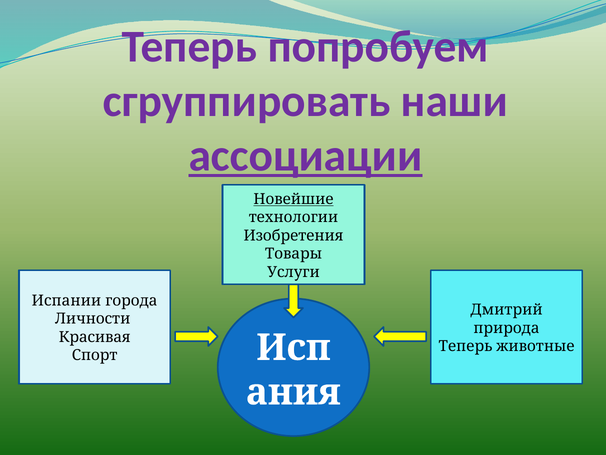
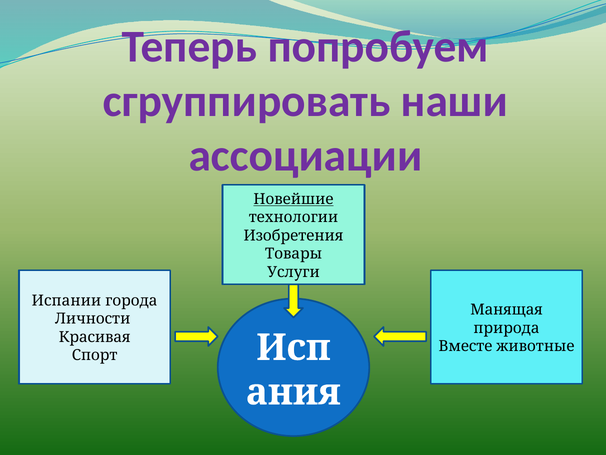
ассоциации underline: present -> none (305, 156)
Дмитрий: Дмитрий -> Манящая (507, 310)
Теперь: Теперь -> Вместе (465, 346)
